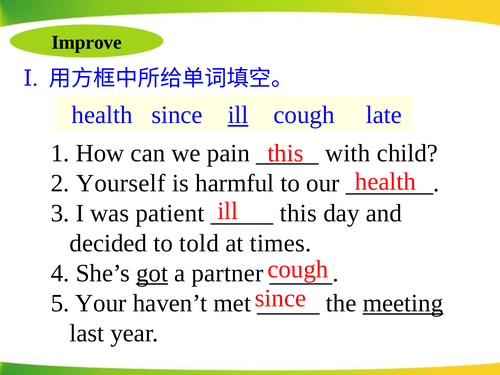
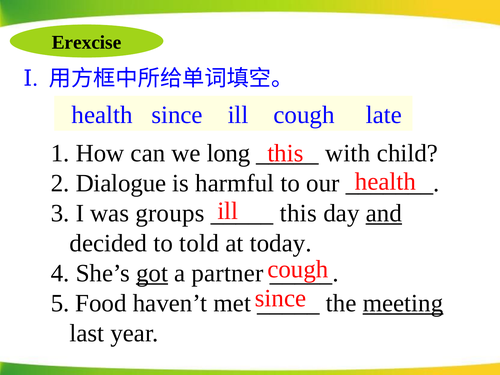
Improve: Improve -> Erexcise (87, 42)
ill underline: present -> none (238, 115)
pain: pain -> long (229, 153)
Yourself: Yourself -> Dialogue (121, 183)
patient: patient -> groups (170, 213)
and underline: none -> present (384, 213)
times: times -> today (281, 243)
Your: Your -> Food (101, 303)
